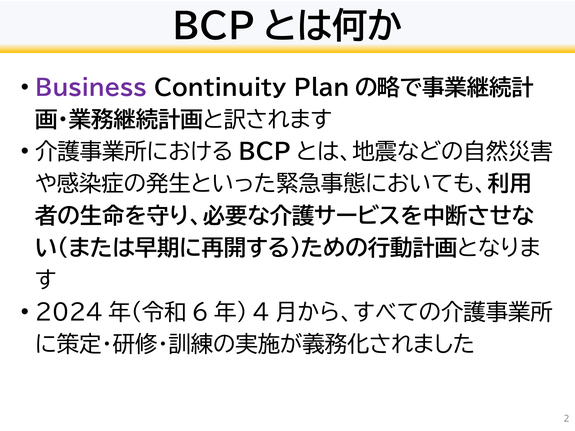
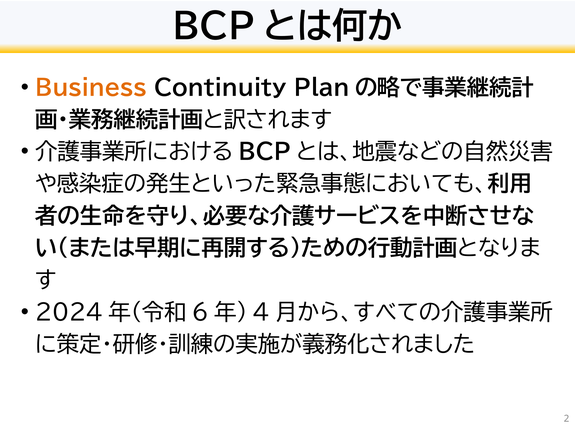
Business colour: purple -> orange (91, 88)
